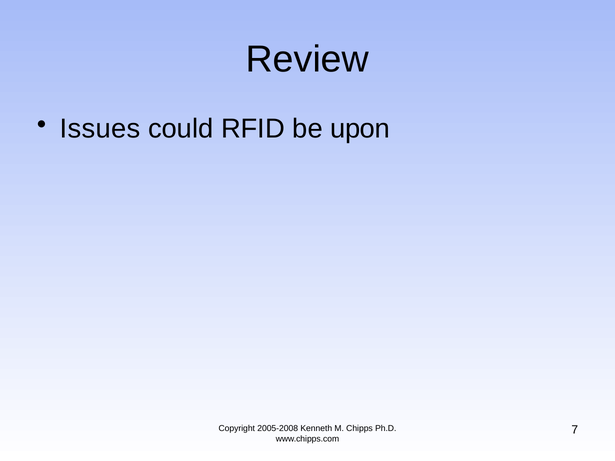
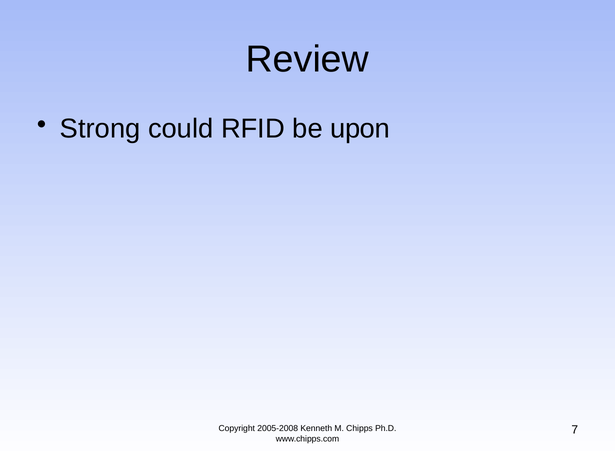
Issues: Issues -> Strong (100, 129)
